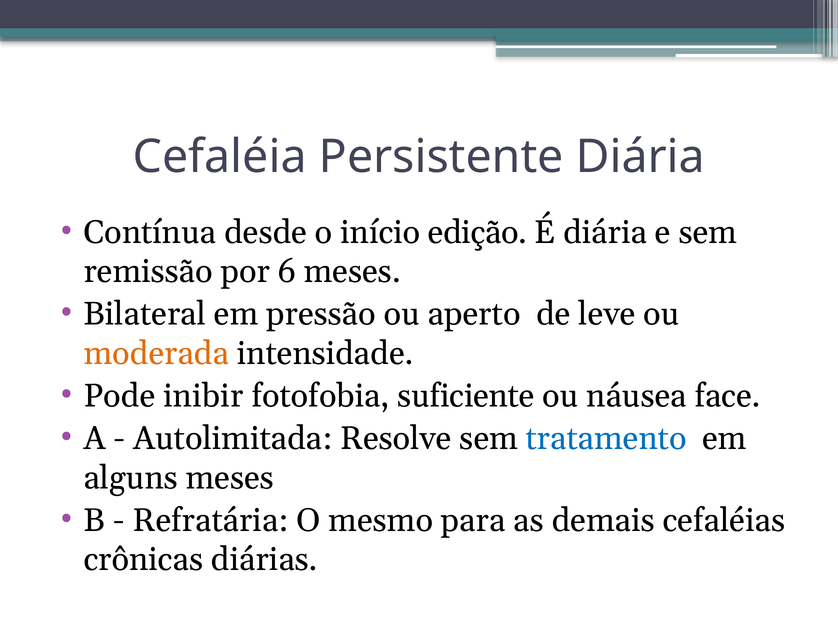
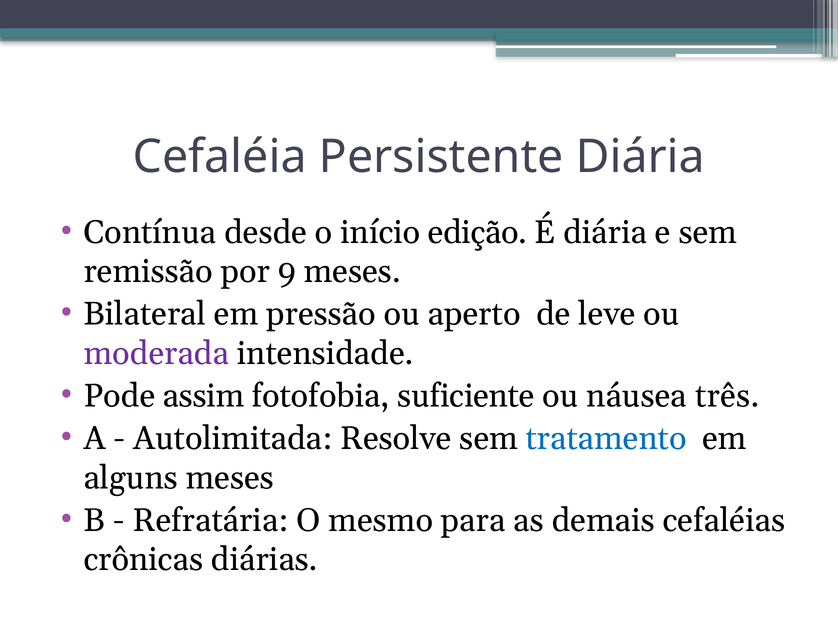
6: 6 -> 9 (287, 271)
moderada colour: orange -> purple (156, 353)
inibir: inibir -> assim (204, 396)
face: face -> três (727, 396)
